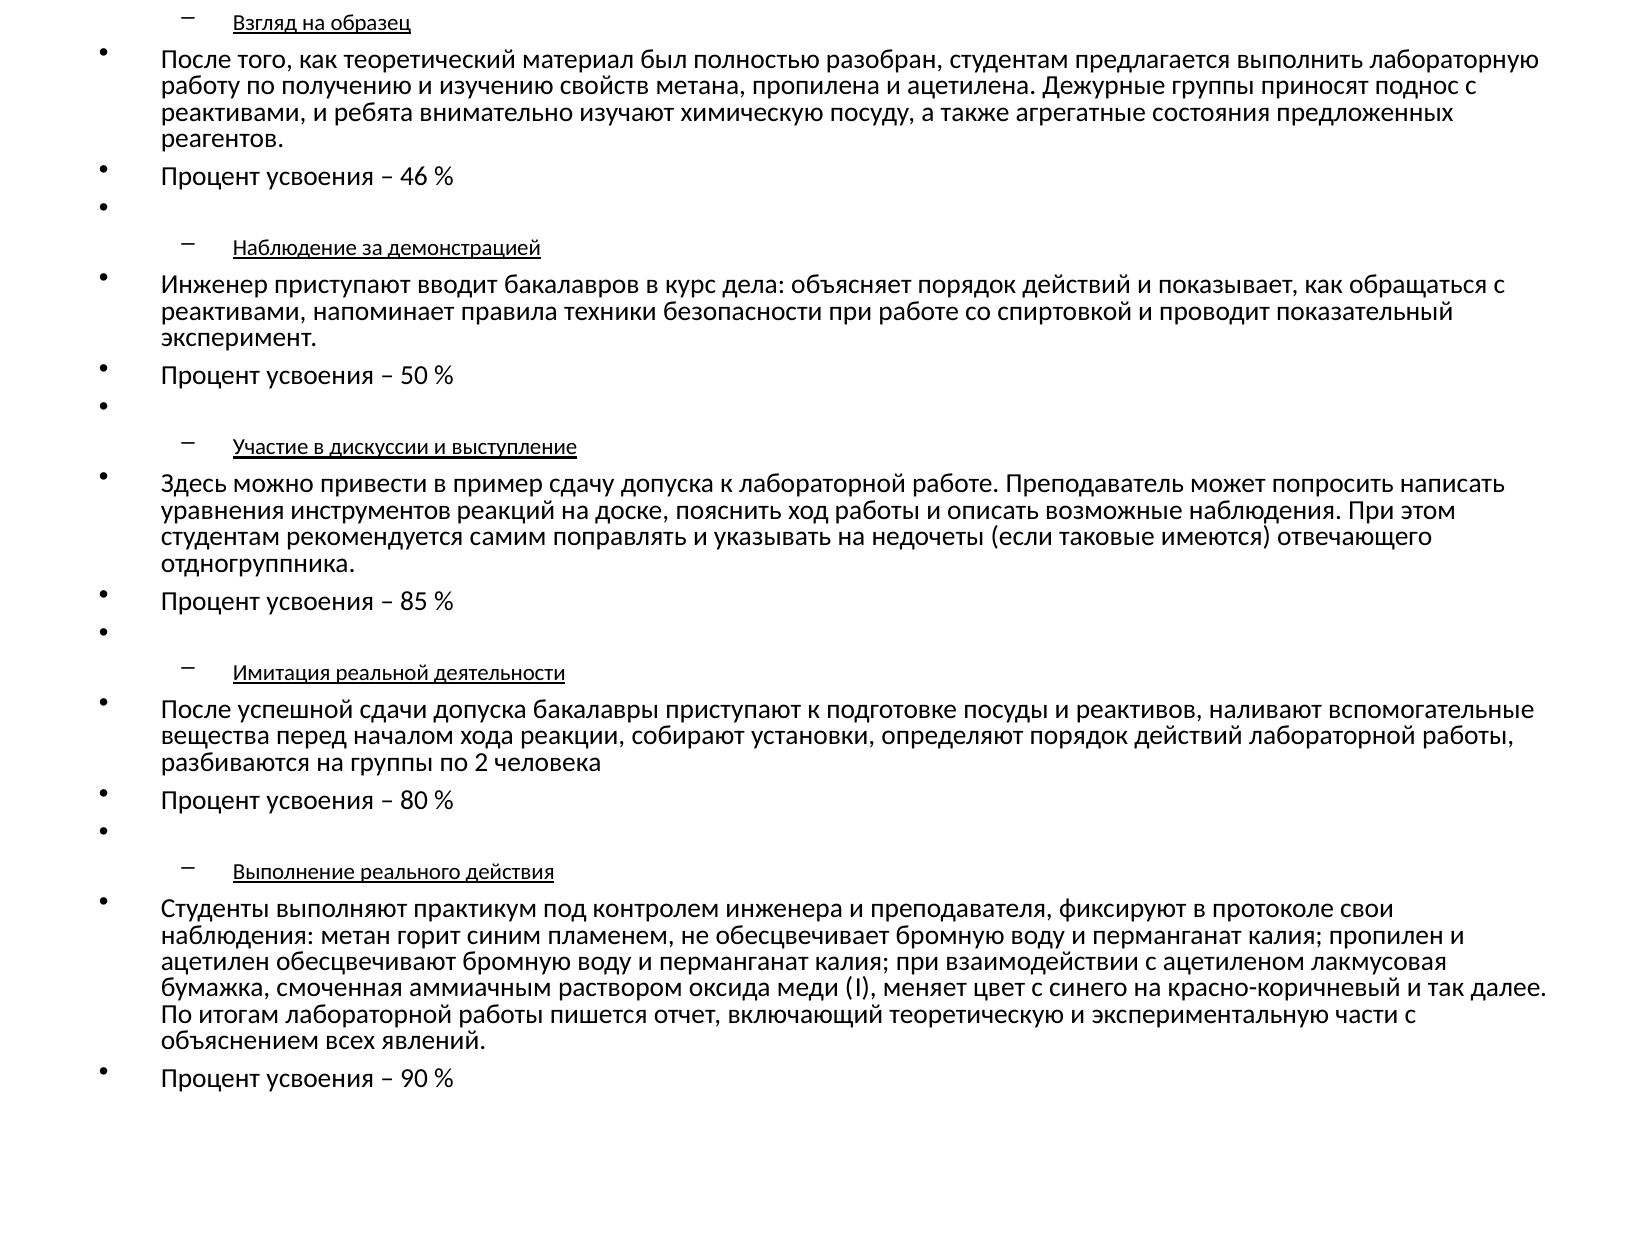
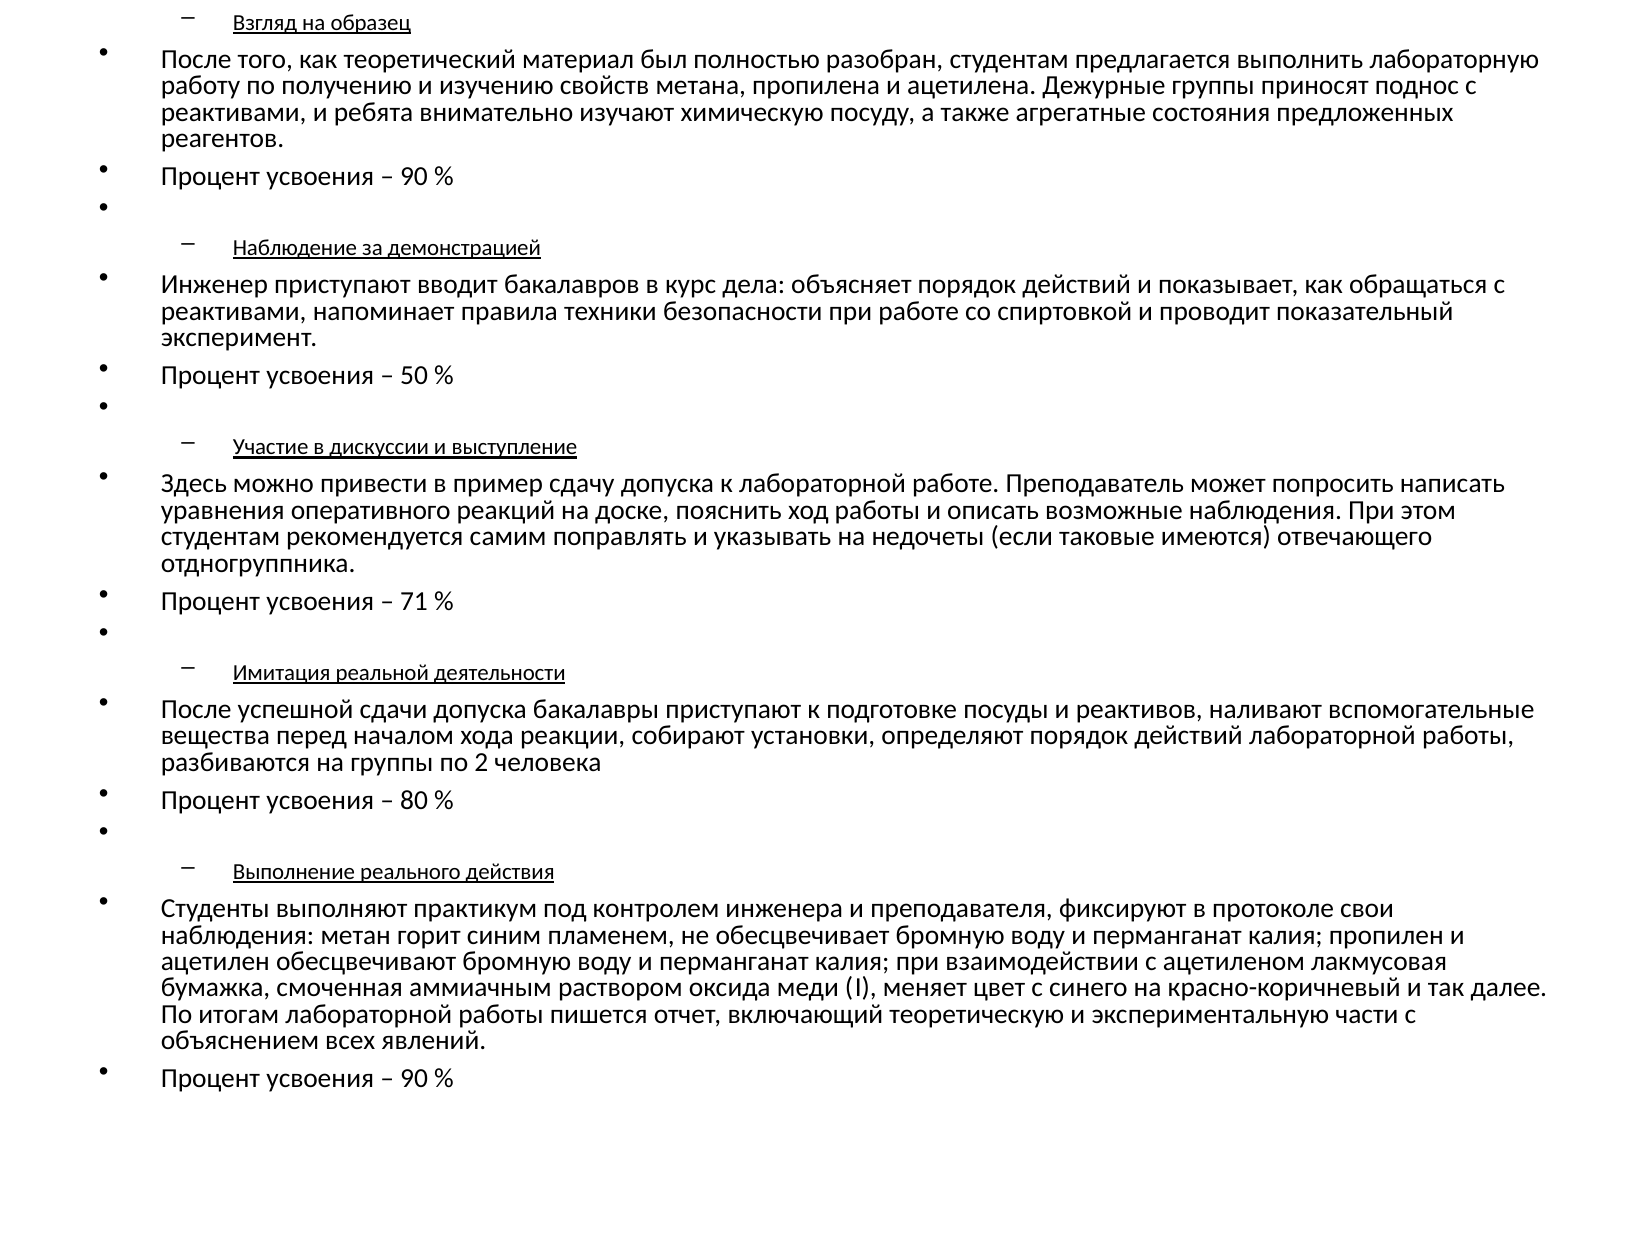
46: 46 -> 90 (414, 176)
инструментов: инструментов -> оперативного (371, 510)
85: 85 -> 71 (414, 601)
